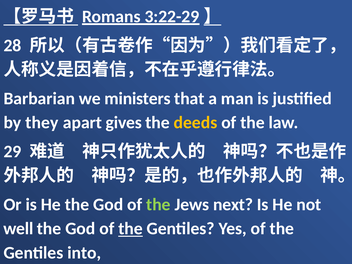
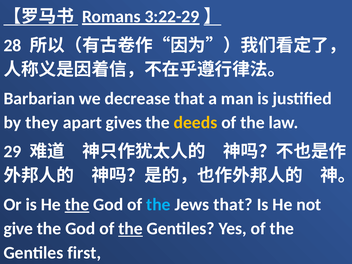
ministers: ministers -> decrease (137, 99)
the underline: none -> present (77, 205)
the colour: light green -> light blue (158, 205)
Jews next: next -> that (233, 205)
well: well -> give (18, 229)
into: into -> first (84, 253)
